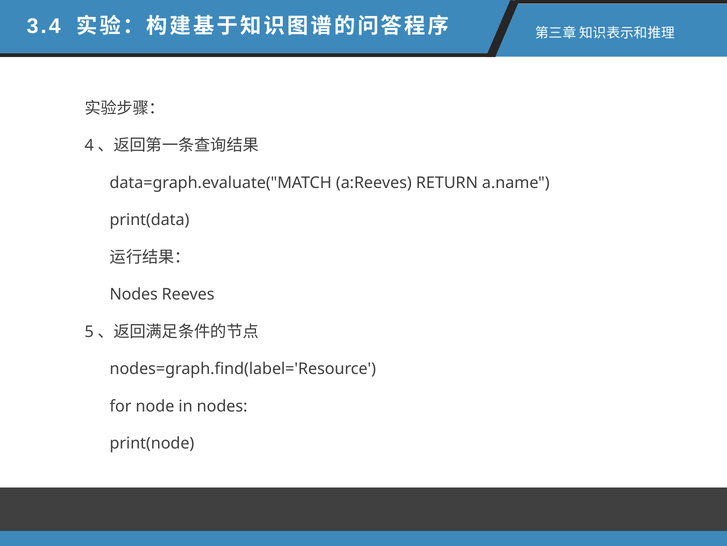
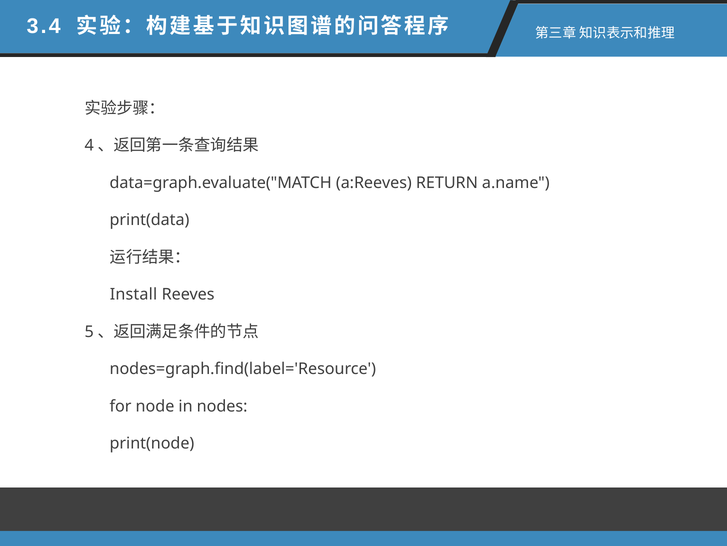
Nodes: Nodes -> Install (134, 294)
